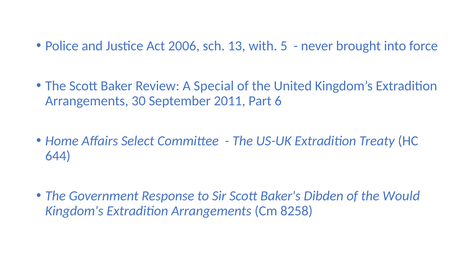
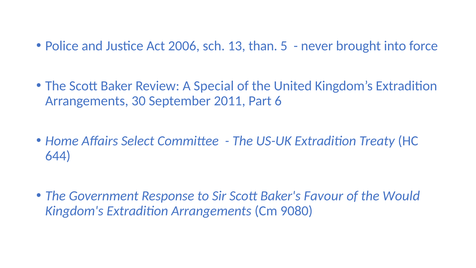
with: with -> than (263, 46)
Dibden: Dibden -> Favour (324, 196)
8258: 8258 -> 9080 (297, 211)
